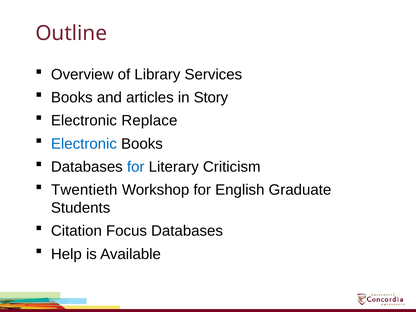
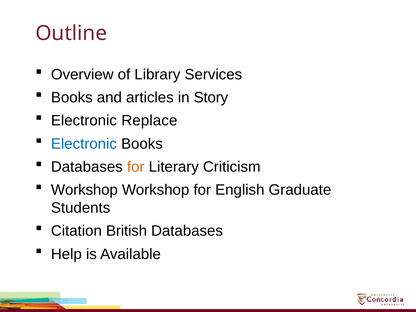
for colour: blue -> orange (136, 167)
Twentieth: Twentieth -> Workshop (84, 190)
Focus: Focus -> British (127, 231)
